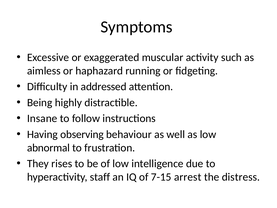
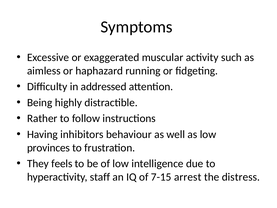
Insane: Insane -> Rather (42, 118)
observing: observing -> inhibitors (82, 134)
abnormal: abnormal -> provinces (48, 148)
rises: rises -> feels (62, 163)
